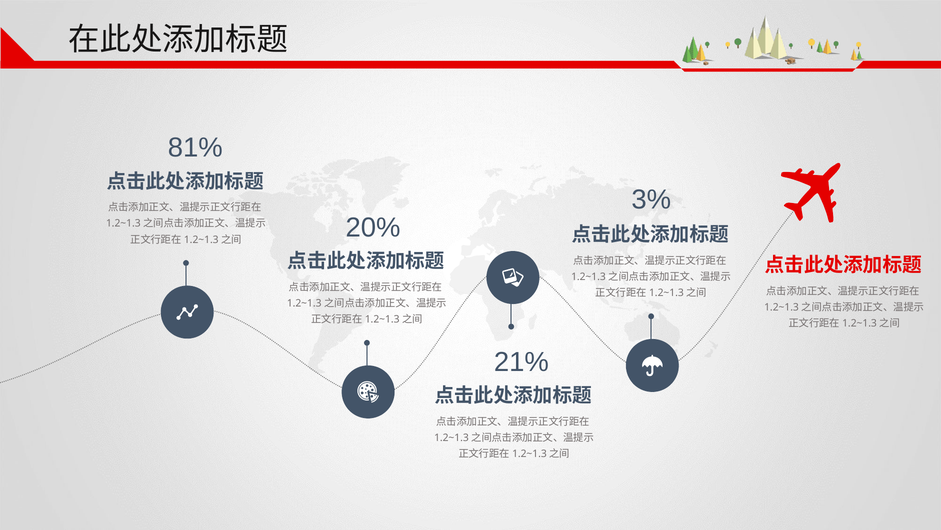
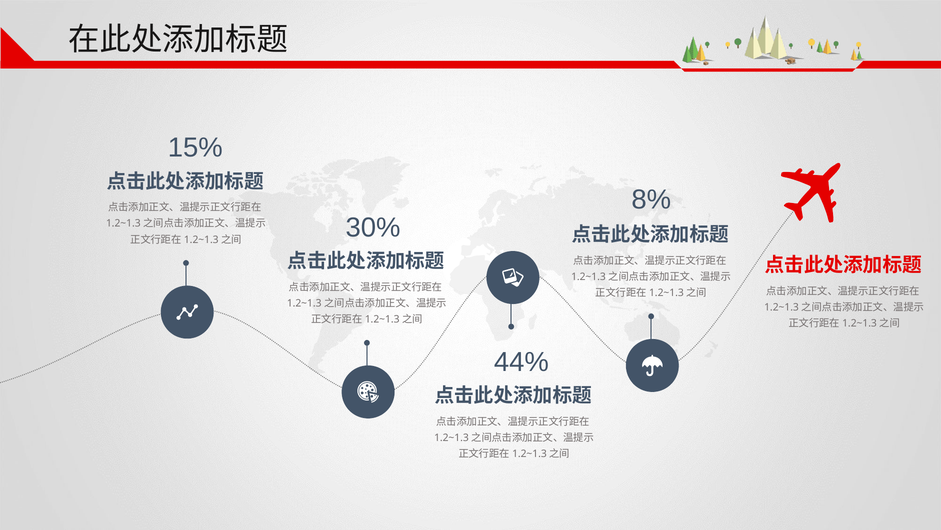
81%: 81% -> 15% (195, 148)
3%: 3% -> 8% (651, 199)
20%: 20% -> 30% (373, 227)
21%: 21% -> 44% (521, 362)
